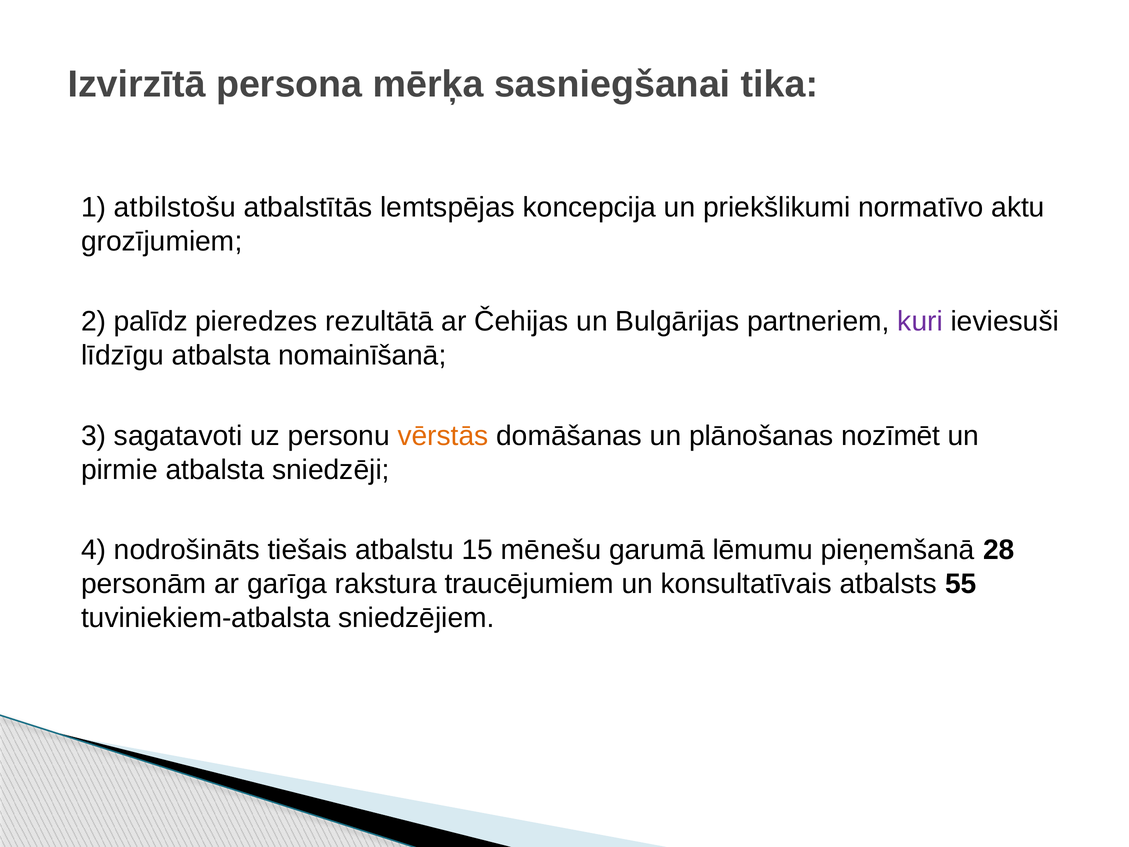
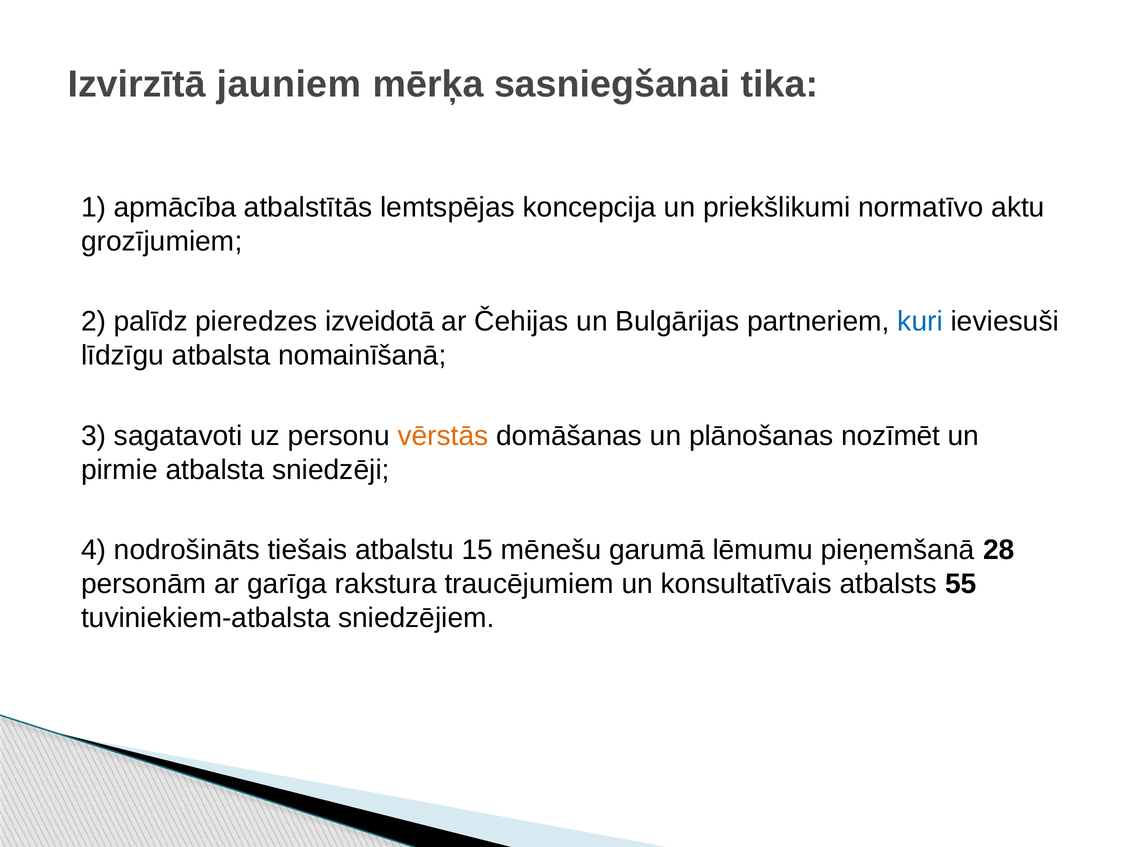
persona: persona -> jauniem (289, 85)
atbilstošu: atbilstošu -> apmācība (175, 207)
rezultātā: rezultātā -> izveidotā (380, 322)
kuri colour: purple -> blue (920, 322)
